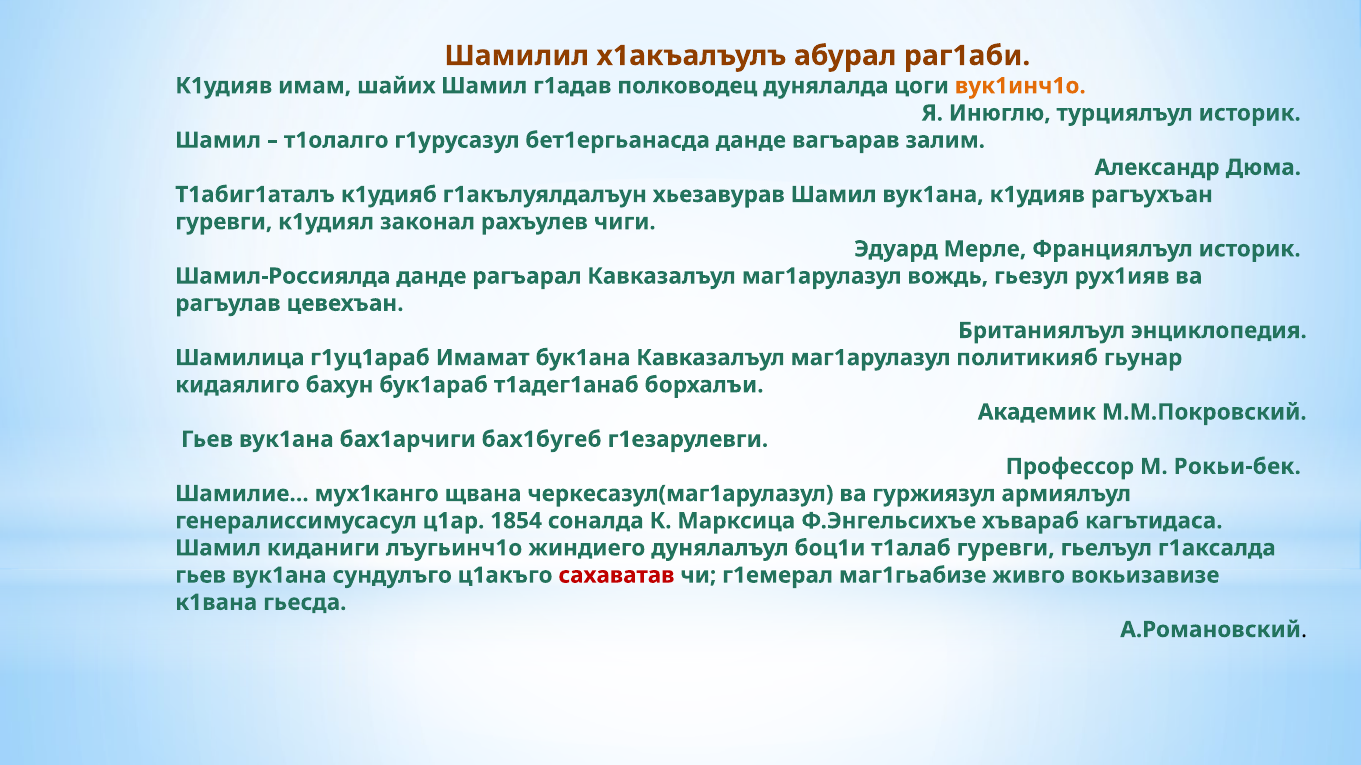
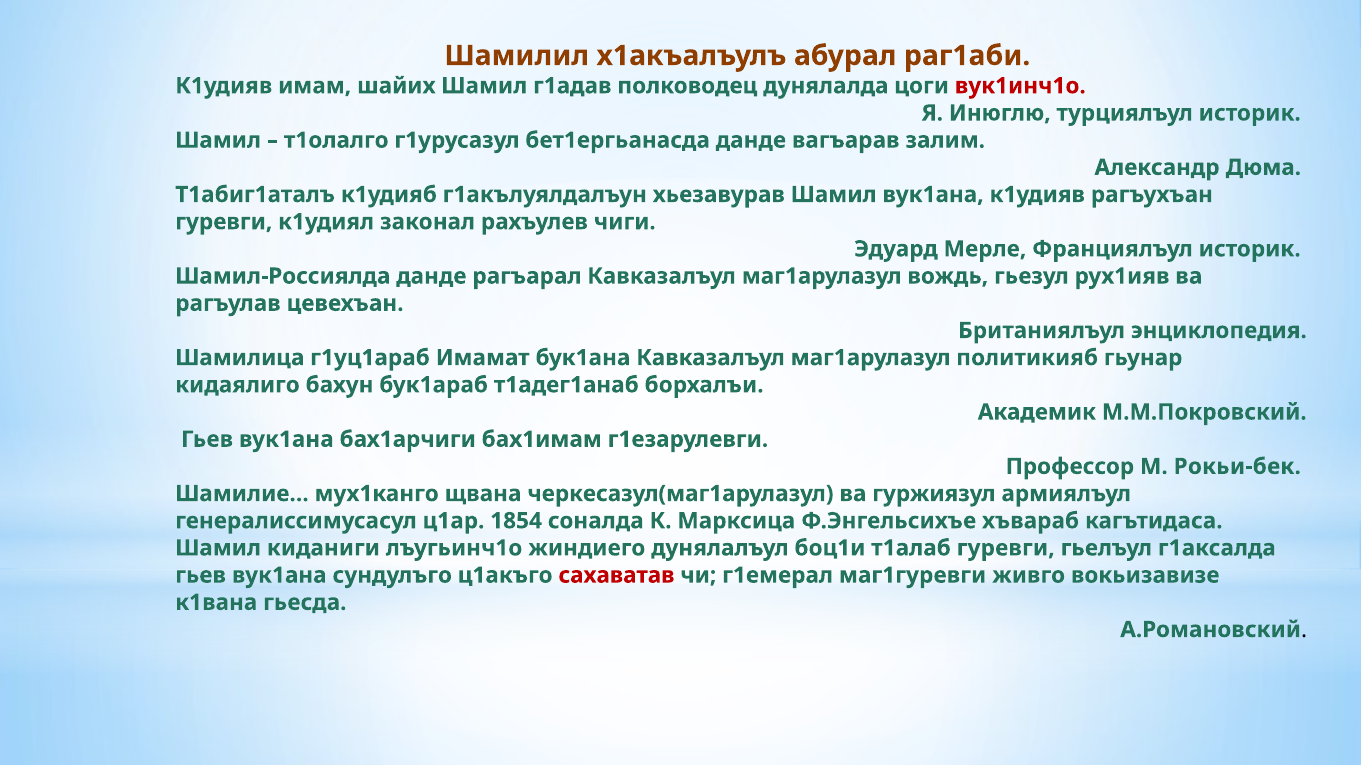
вук1инч1о colour: orange -> red (1020, 86)
бах1бугеб: бах1бугеб -> бах1имам (542, 440)
маг1гьабизе: маг1гьабизе -> маг1гуревги (913, 576)
